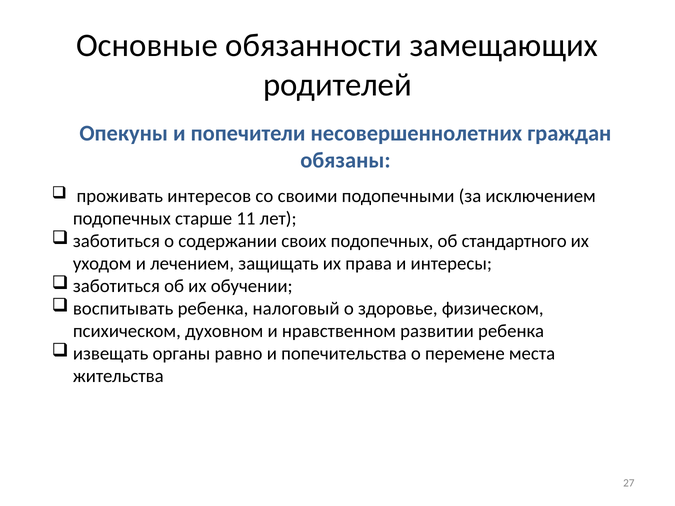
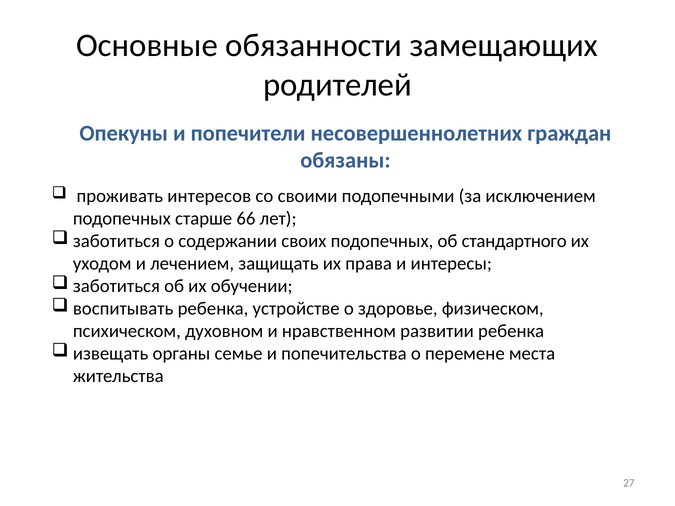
11: 11 -> 66 (246, 219)
налоговый: налоговый -> устройстве (296, 309)
равно: равно -> семье (239, 354)
